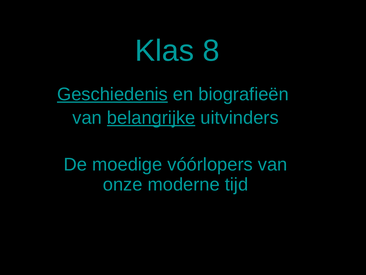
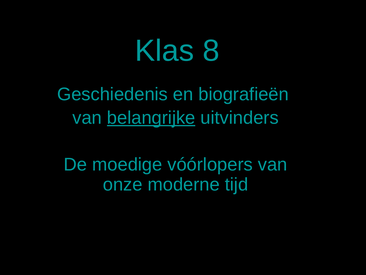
Geschiedenis underline: present -> none (112, 94)
